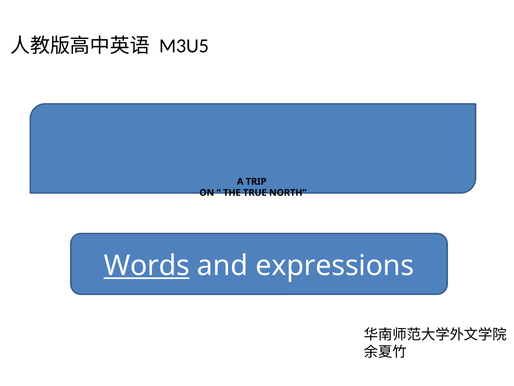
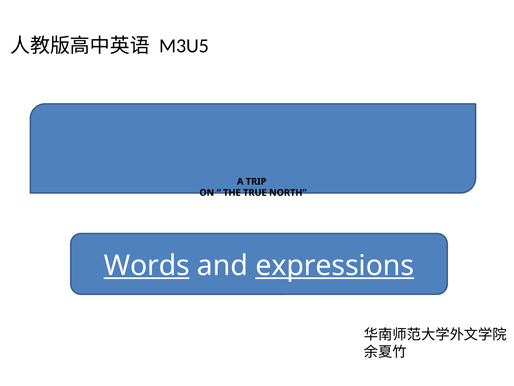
expressions underline: none -> present (335, 266)
